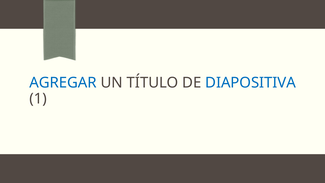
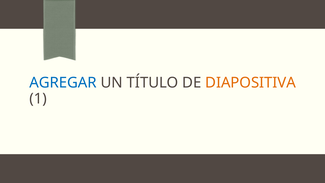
DIAPOSITIVA colour: blue -> orange (250, 83)
